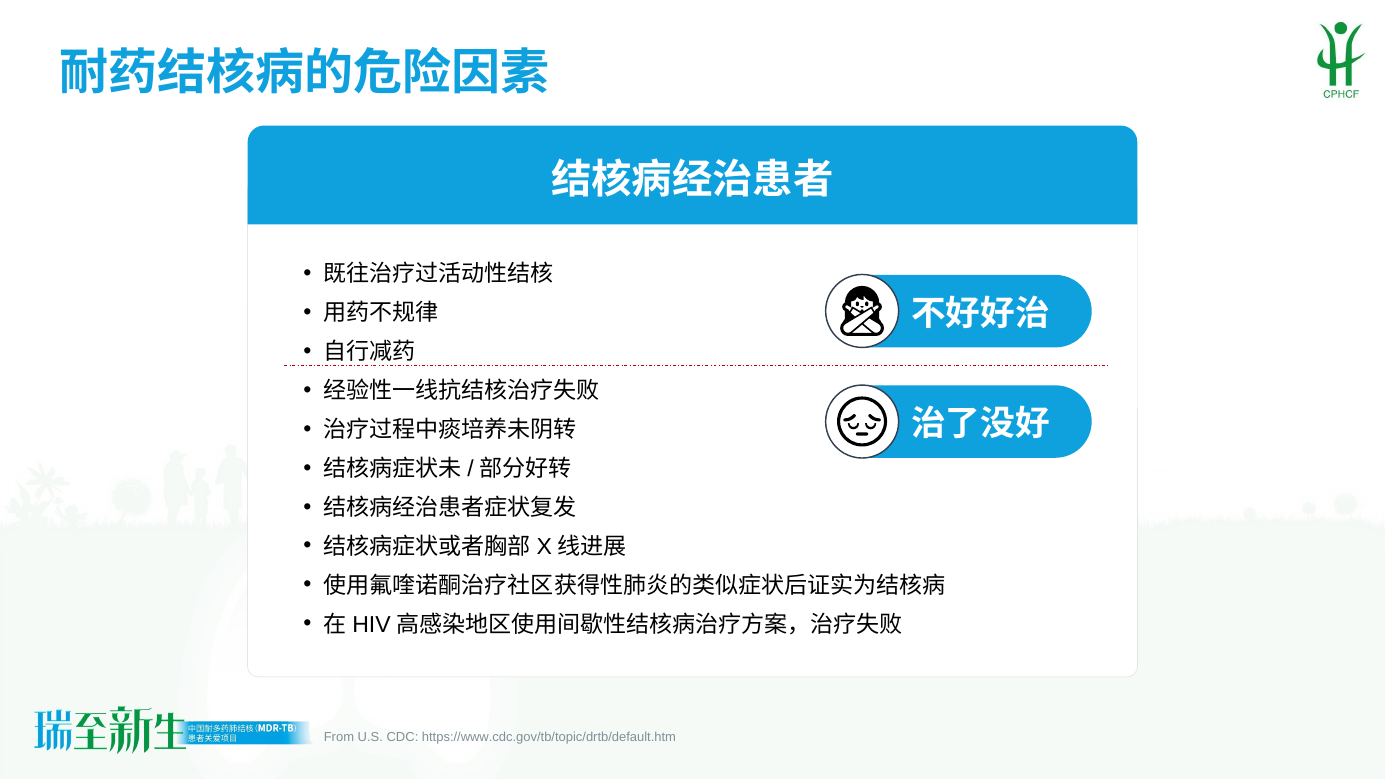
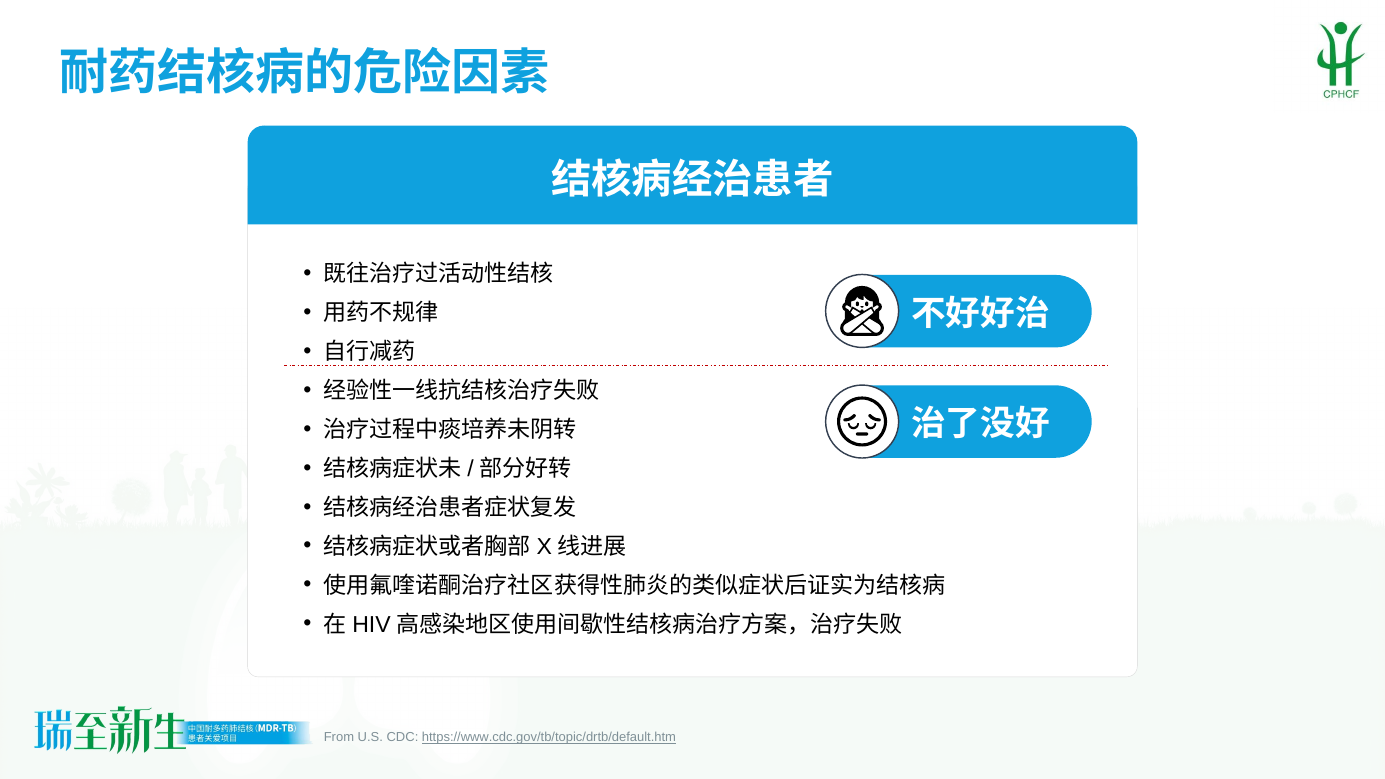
https://www.cdc.gov/tb/topic/drtb/default.htm underline: none -> present (549, 737)
